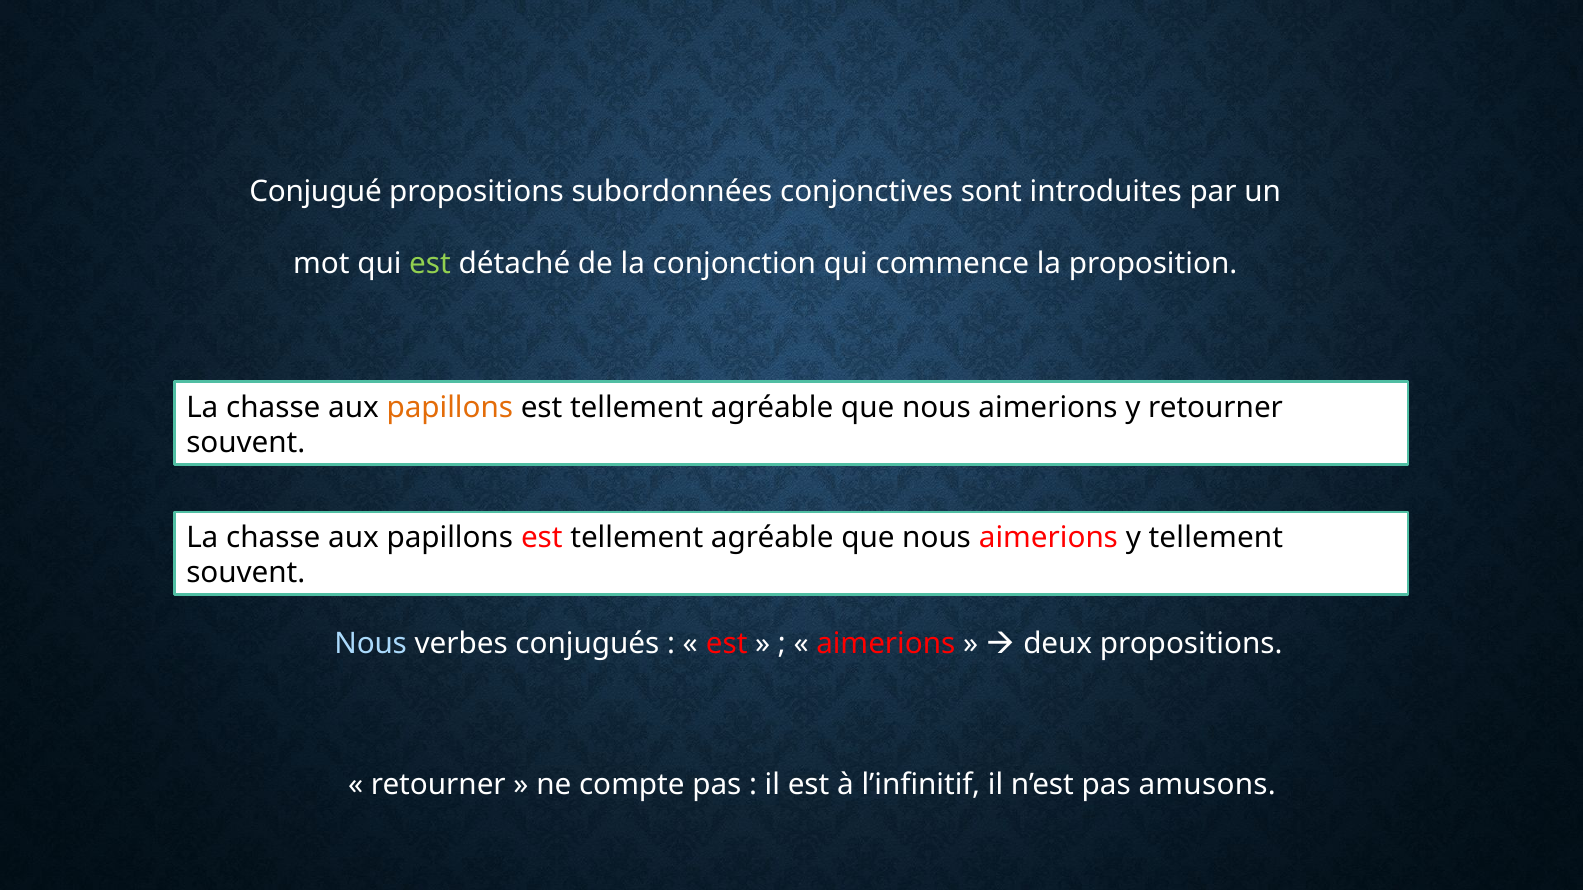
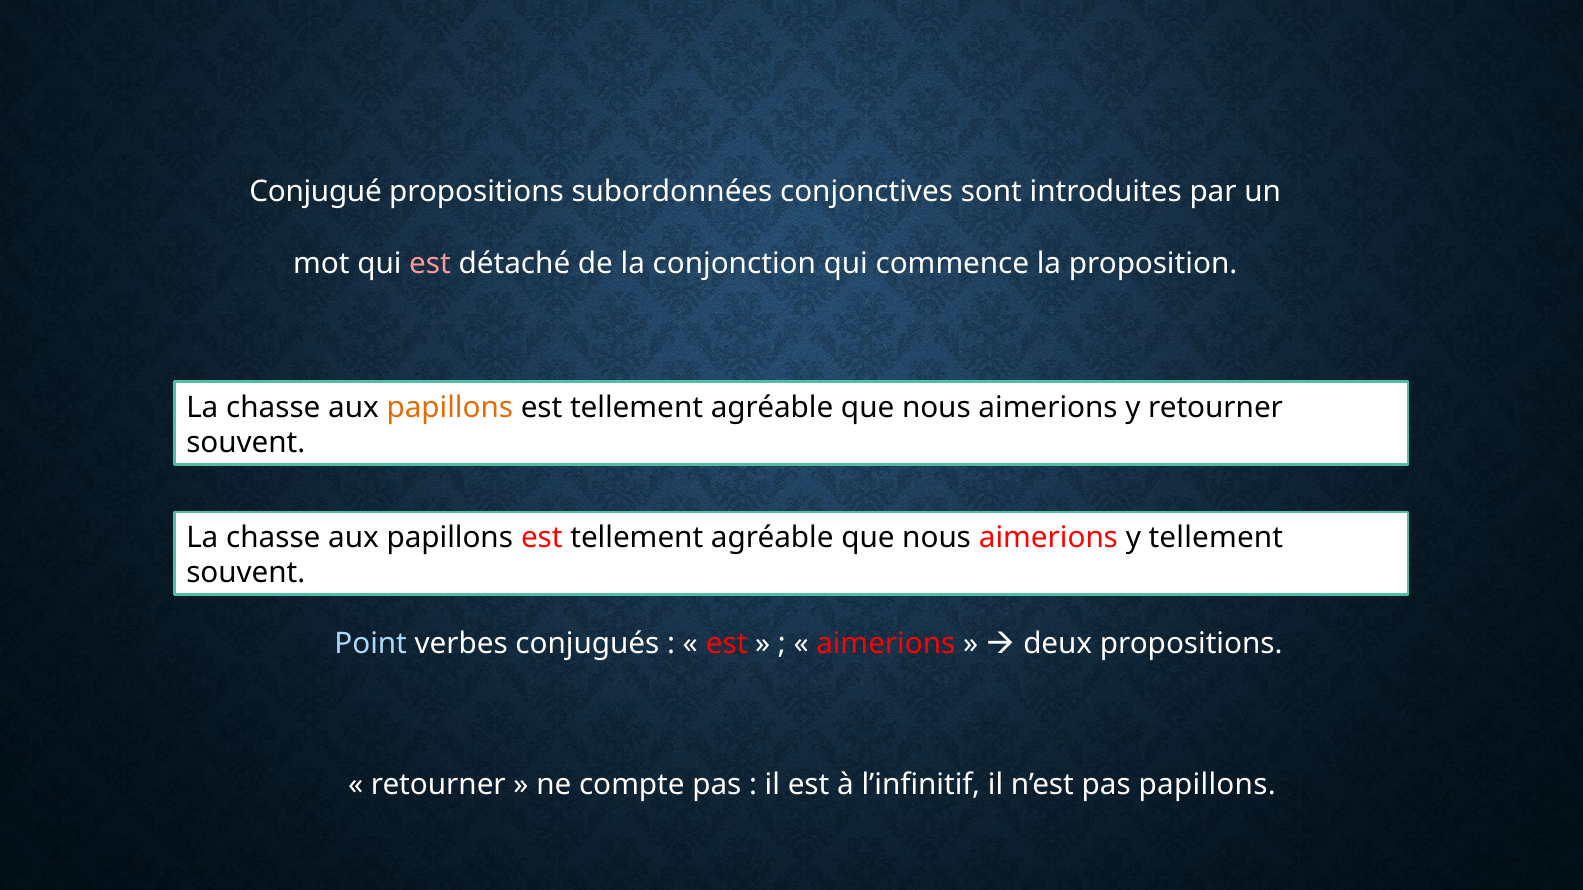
est colour: light green -> pink (430, 263)
Nous: Nous -> Point (371, 644)
pas amusons: amusons -> papillons (1207, 785)
